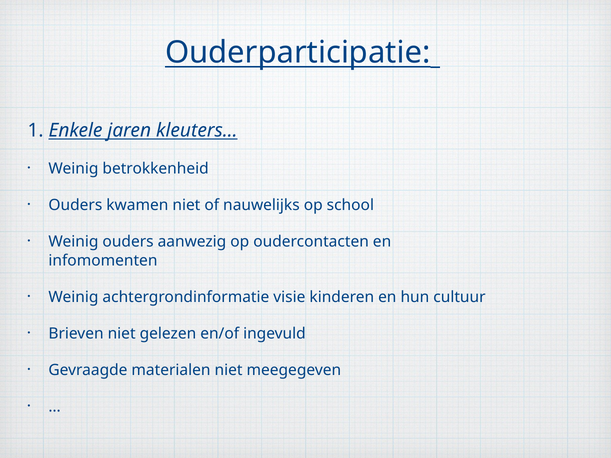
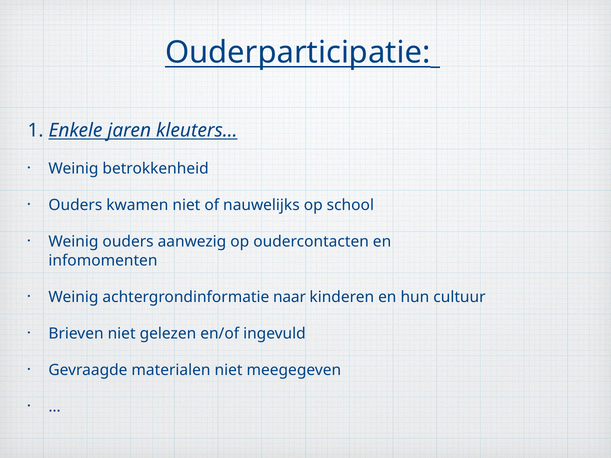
visie: visie -> naar (289, 297)
